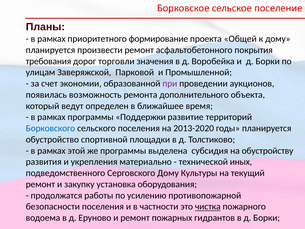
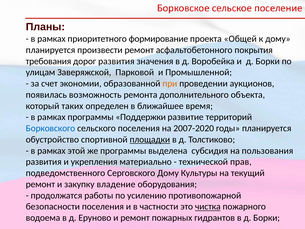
дорог торговли: торговли -> развития (116, 61)
при colour: purple -> orange (170, 83)
ведут: ведут -> таких (72, 106)
2013-2020: 2013-2020 -> 2007-2020 (194, 128)
площадки underline: none -> present (150, 139)
обустройству: обустройству -> пользования (267, 151)
иных: иных -> прав (241, 162)
установка: установка -> владение (116, 184)
